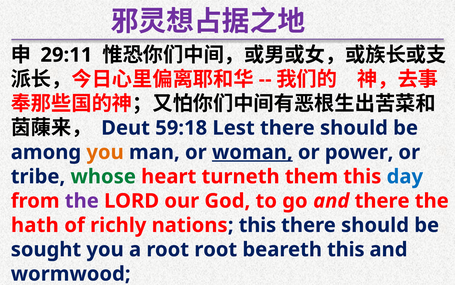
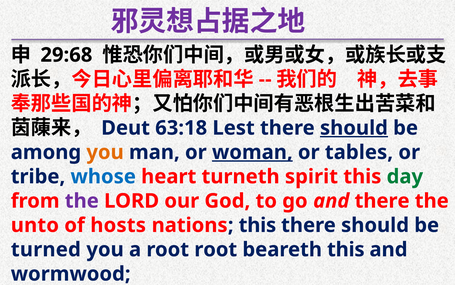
29:11: 29:11 -> 29:68 (66, 55)
59:18: 59:18 -> 63:18 (181, 128)
should underline: none -> present (354, 128)
power: power -> tables (359, 152)
whose colour: green -> blue (103, 176)
them: them -> spirit (311, 176)
day colour: blue -> green (405, 176)
hath: hath -> unto (35, 225)
richly: richly -> hosts (118, 225)
sought: sought -> turned (46, 249)
